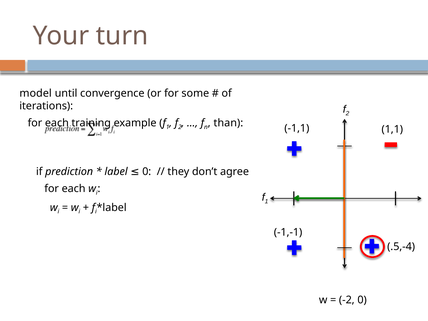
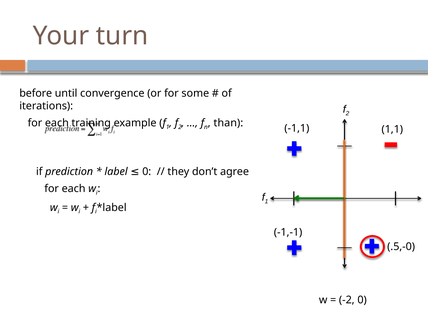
model: model -> before (36, 93)
.5,-4: .5,-4 -> .5,-0 (401, 246)
